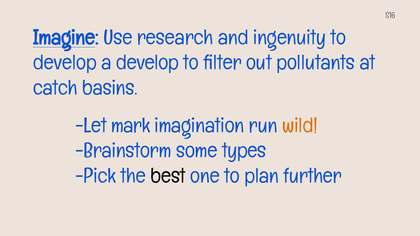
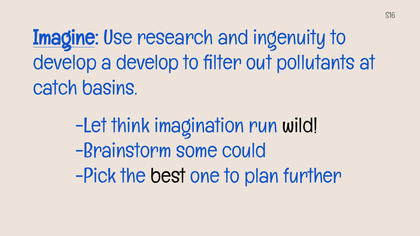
mark: mark -> think (131, 126)
wild colour: orange -> black (300, 126)
types: types -> could (244, 151)
